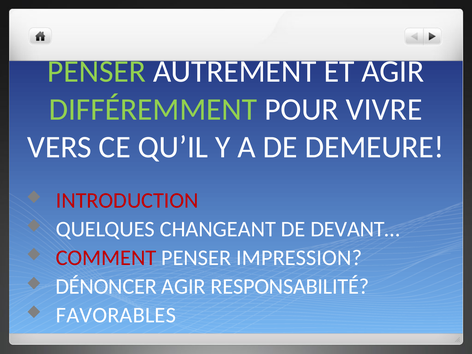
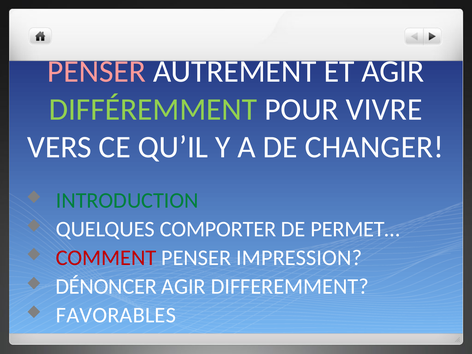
PENSER colour: light green -> pink (97, 72)
DEMEURE: DEMEURE -> CHANGER (374, 147)
INTRODUCTION colour: red -> green (127, 200)
CHANGEANT: CHANGEANT -> COMPORTER (218, 229)
DEVANT…: DEVANT… -> PERMET… (355, 229)
RESPONSABILITÉ: RESPONSABILITÉ -> DIFFEREMMENT (290, 287)
